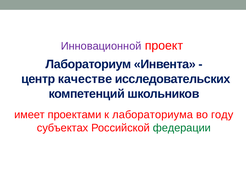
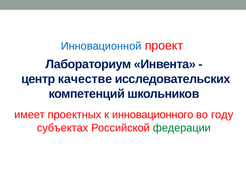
Инновационной colour: purple -> blue (101, 46)
проектами: проектами -> проектных (75, 114)
лабораториума: лабораториума -> инновационного (153, 114)
